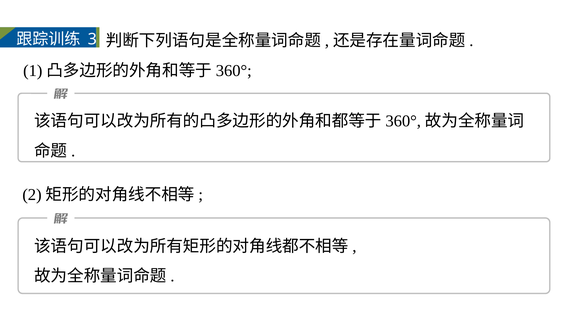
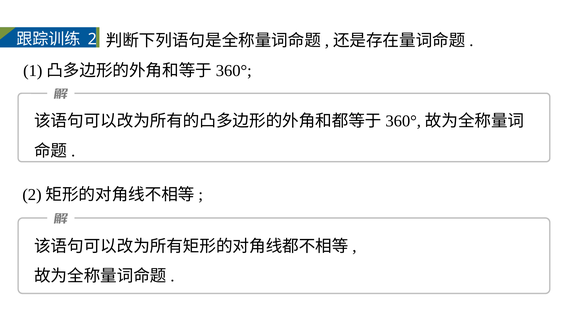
3: 3 -> 2 (92, 39)
